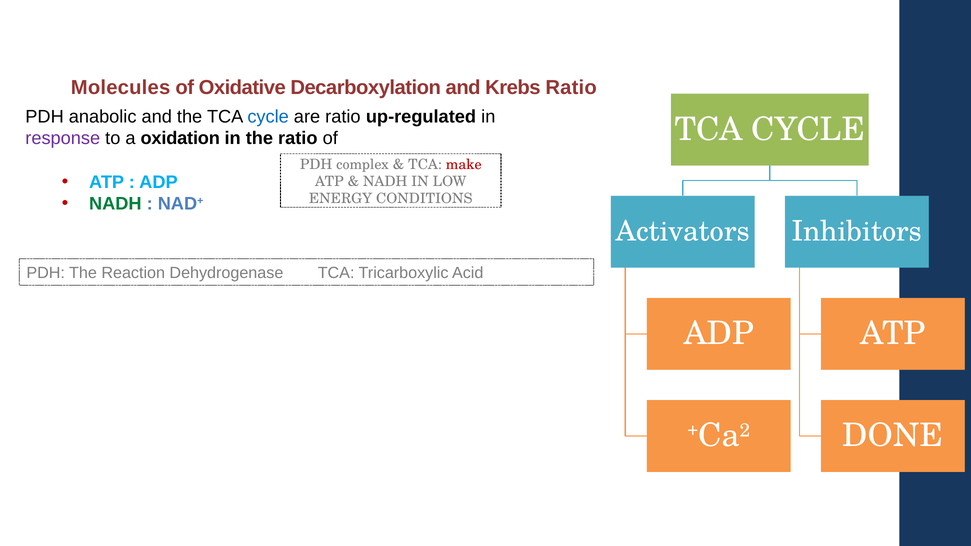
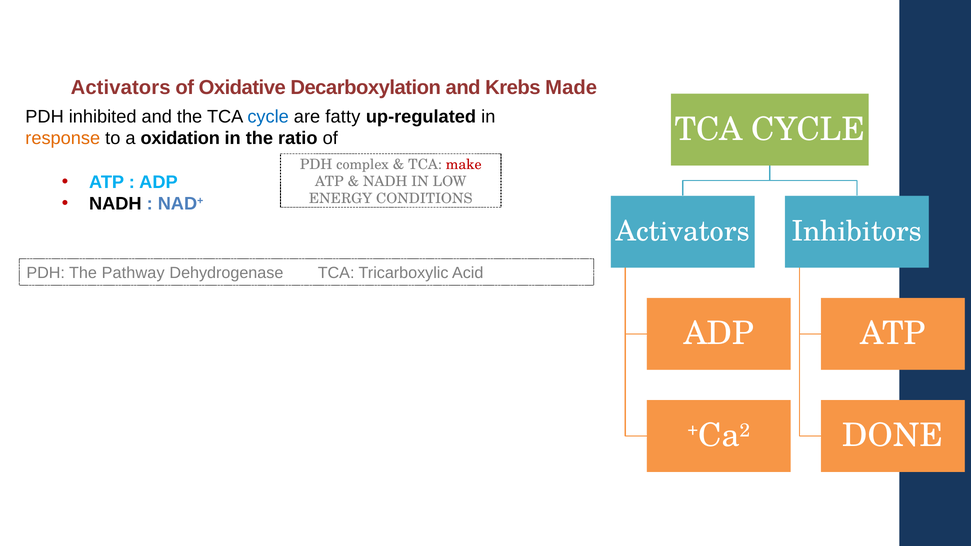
Molecules: Molecules -> Activators (121, 88)
Krebs Ratio: Ratio -> Made (571, 88)
anabolic: anabolic -> inhibited (103, 117)
are ratio: ratio -> fatty (343, 117)
response colour: purple -> orange (63, 138)
NADH colour: green -> black (115, 204)
Reaction: Reaction -> Pathway (133, 273)
